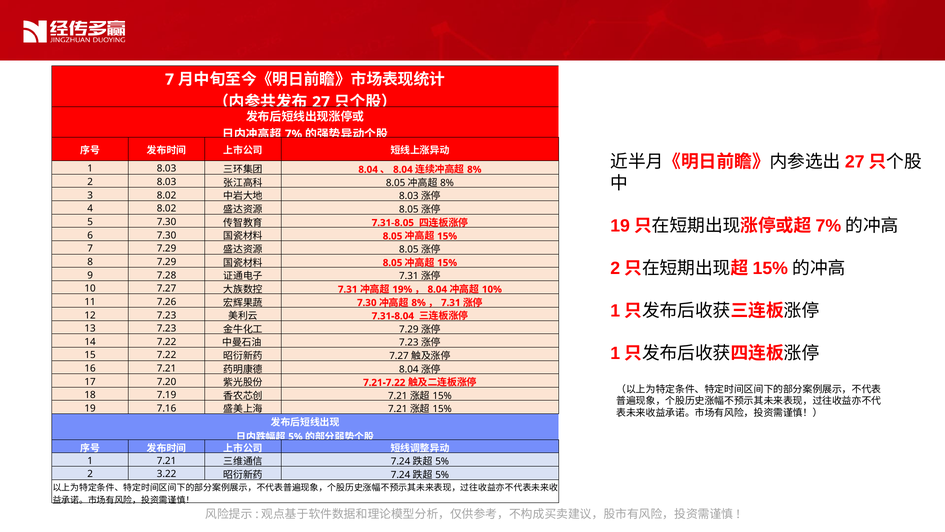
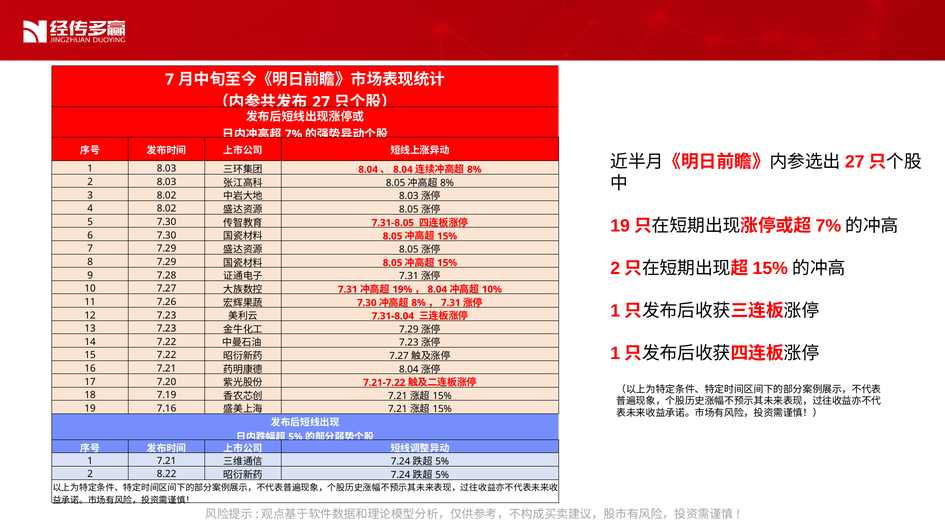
3.22: 3.22 -> 8.22 (167, 474)
